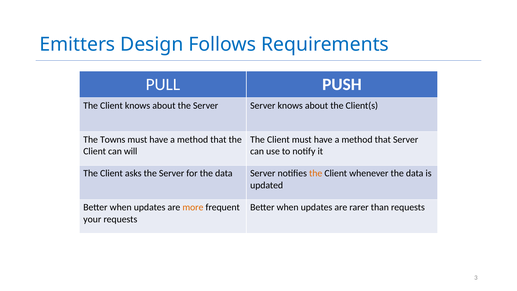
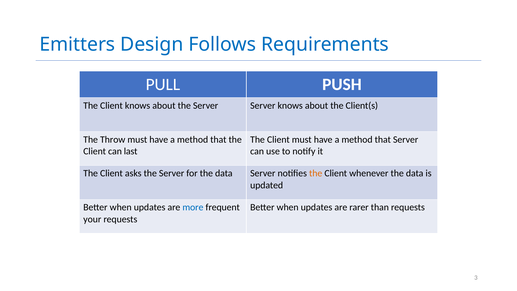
Towns: Towns -> Throw (113, 139)
will: will -> last (131, 151)
more colour: orange -> blue (193, 207)
